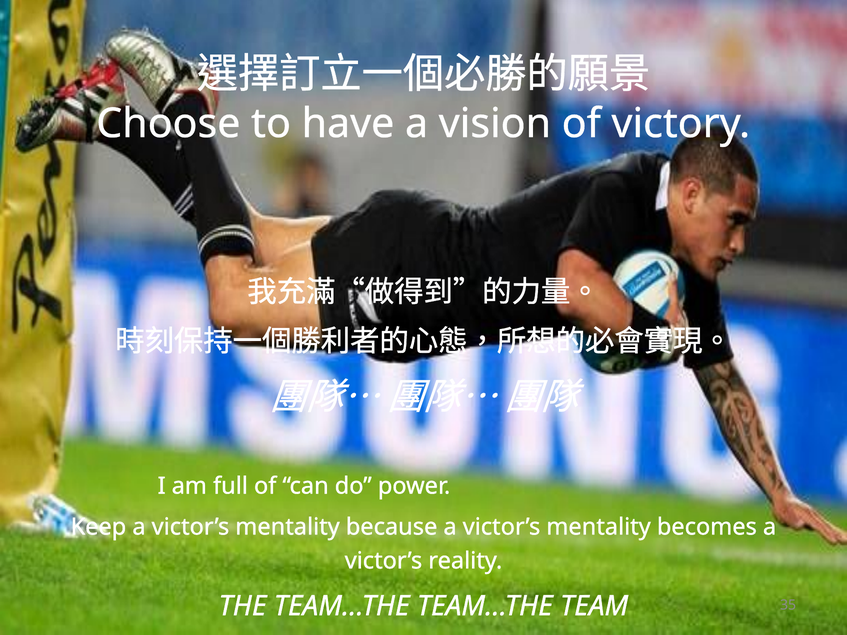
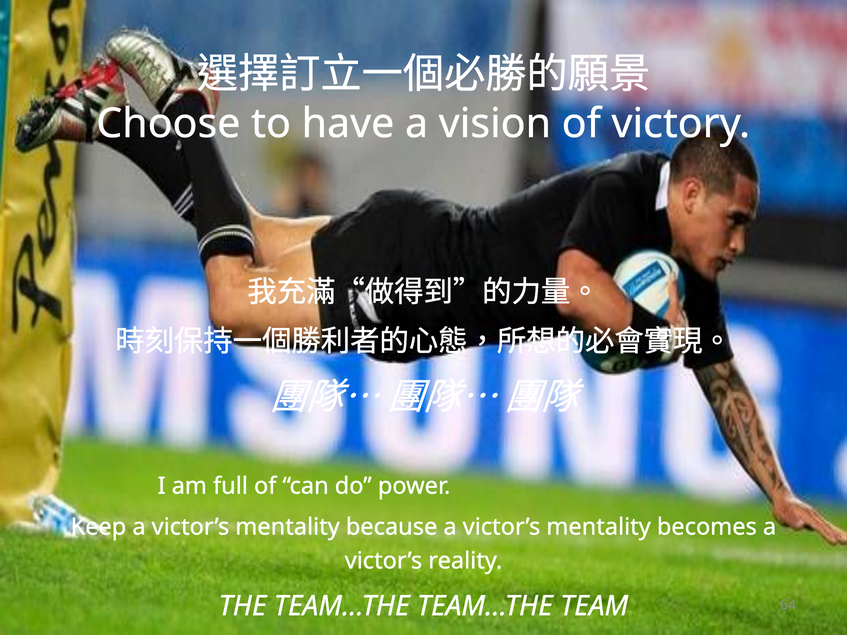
35: 35 -> 64 (788, 606)
